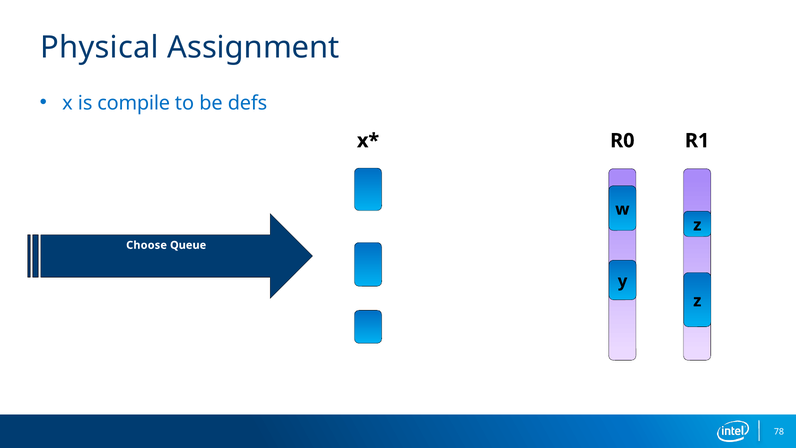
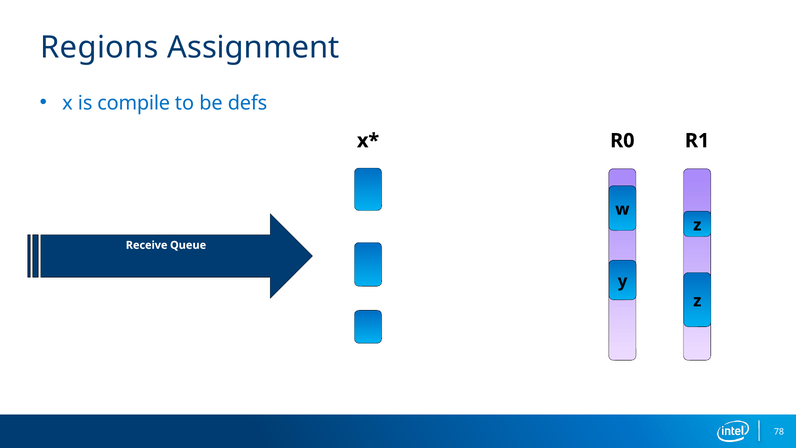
Physical: Physical -> Regions (99, 47)
Choose: Choose -> Receive (147, 245)
